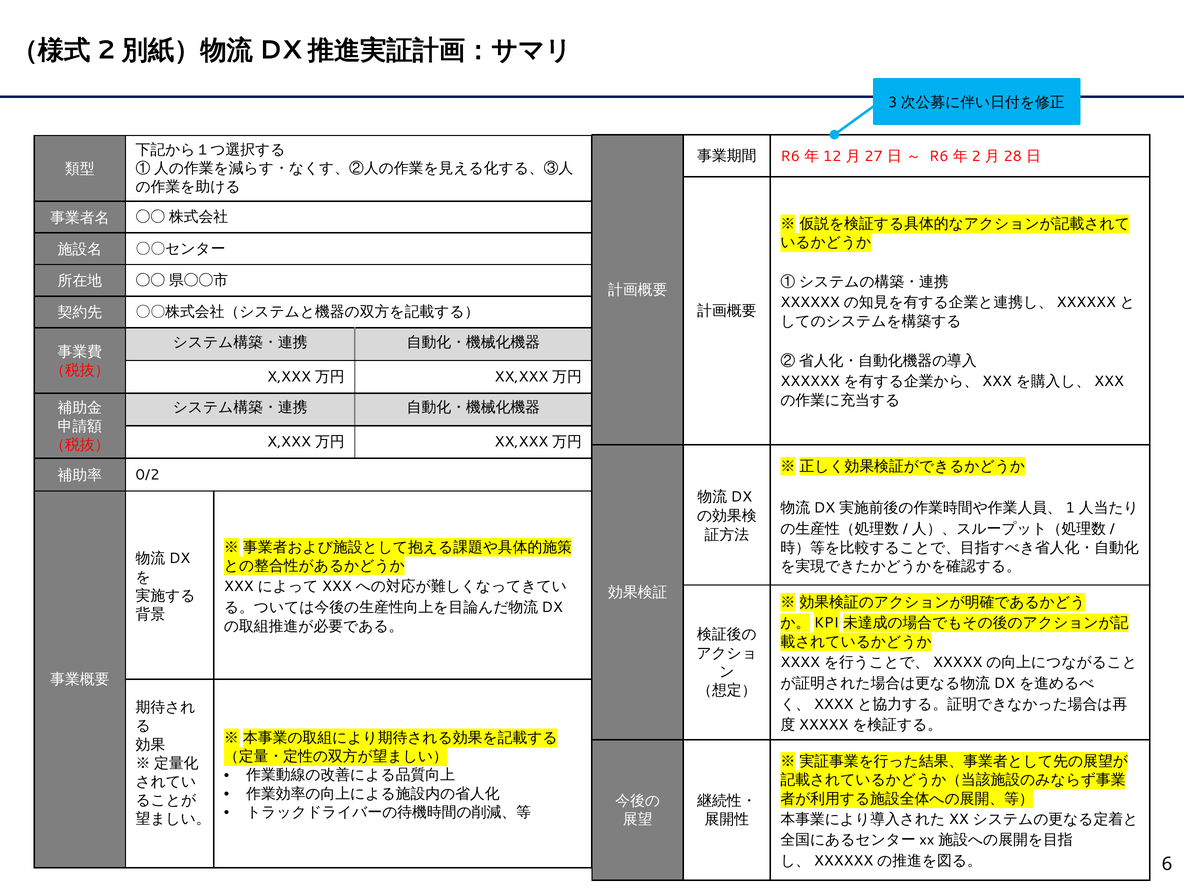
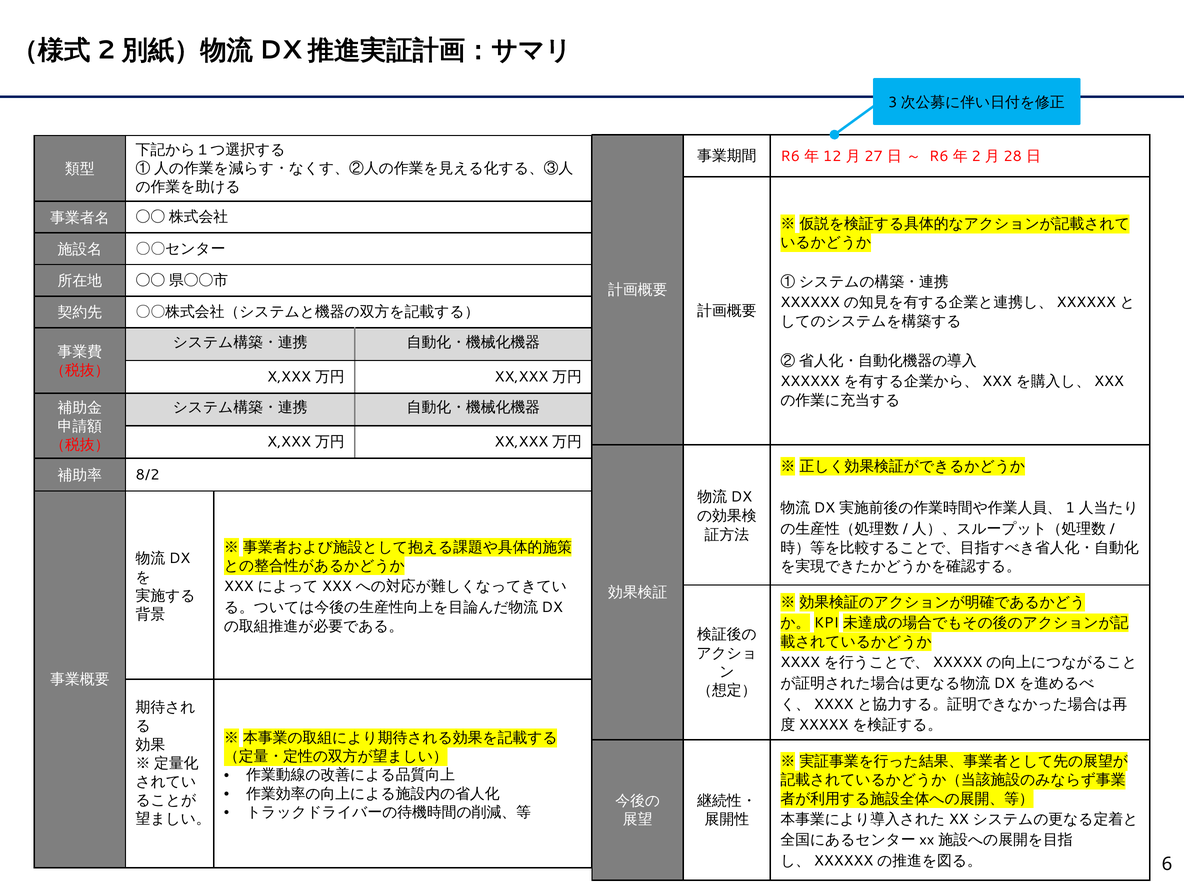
0/2: 0/2 -> 8/2 (148, 475)
